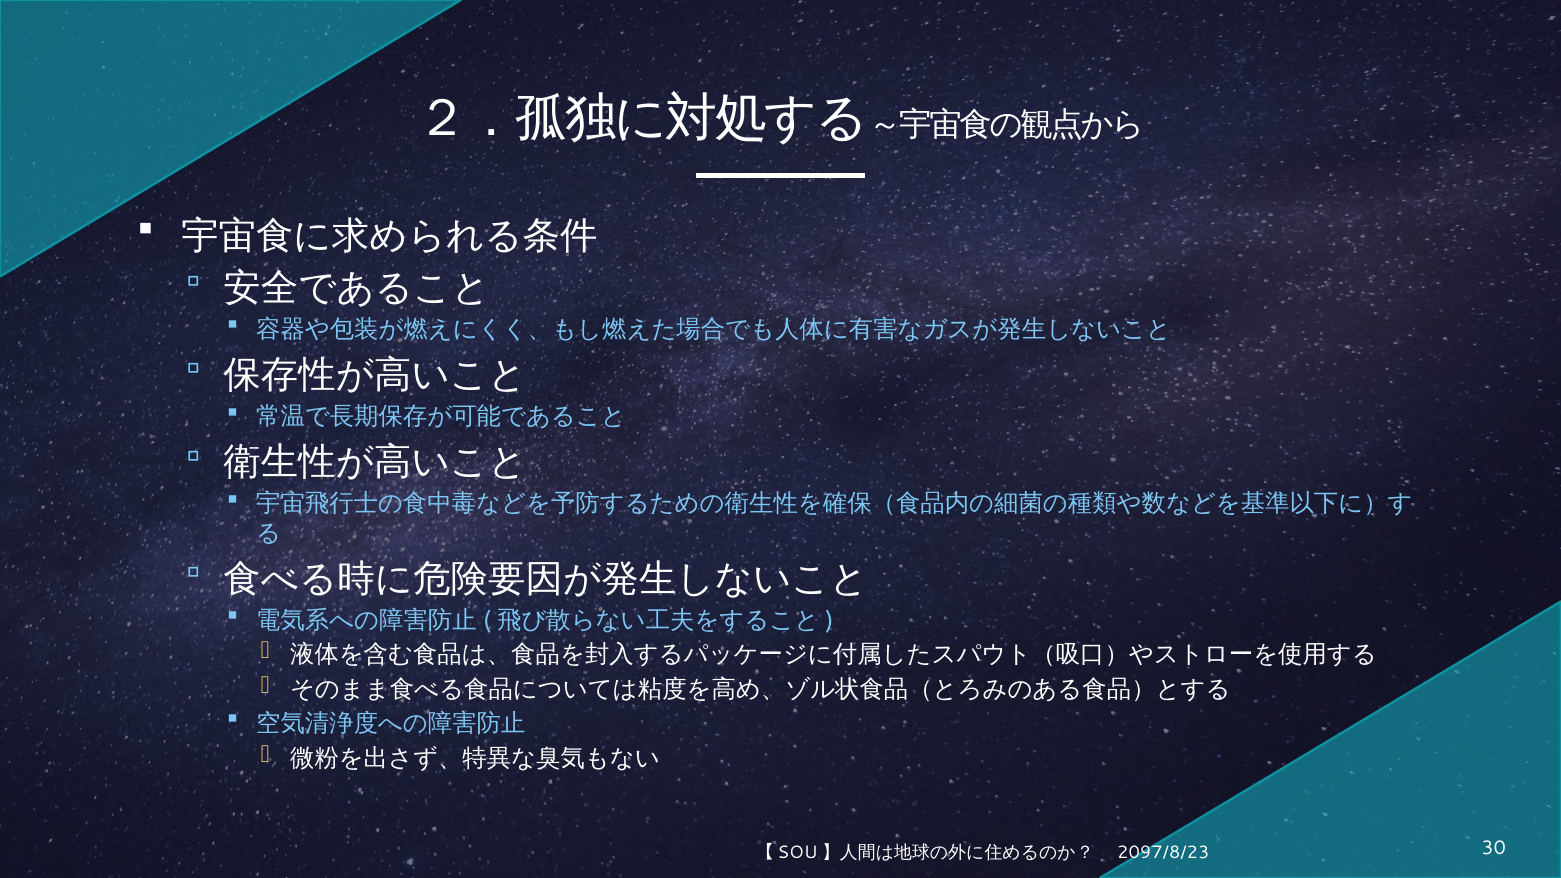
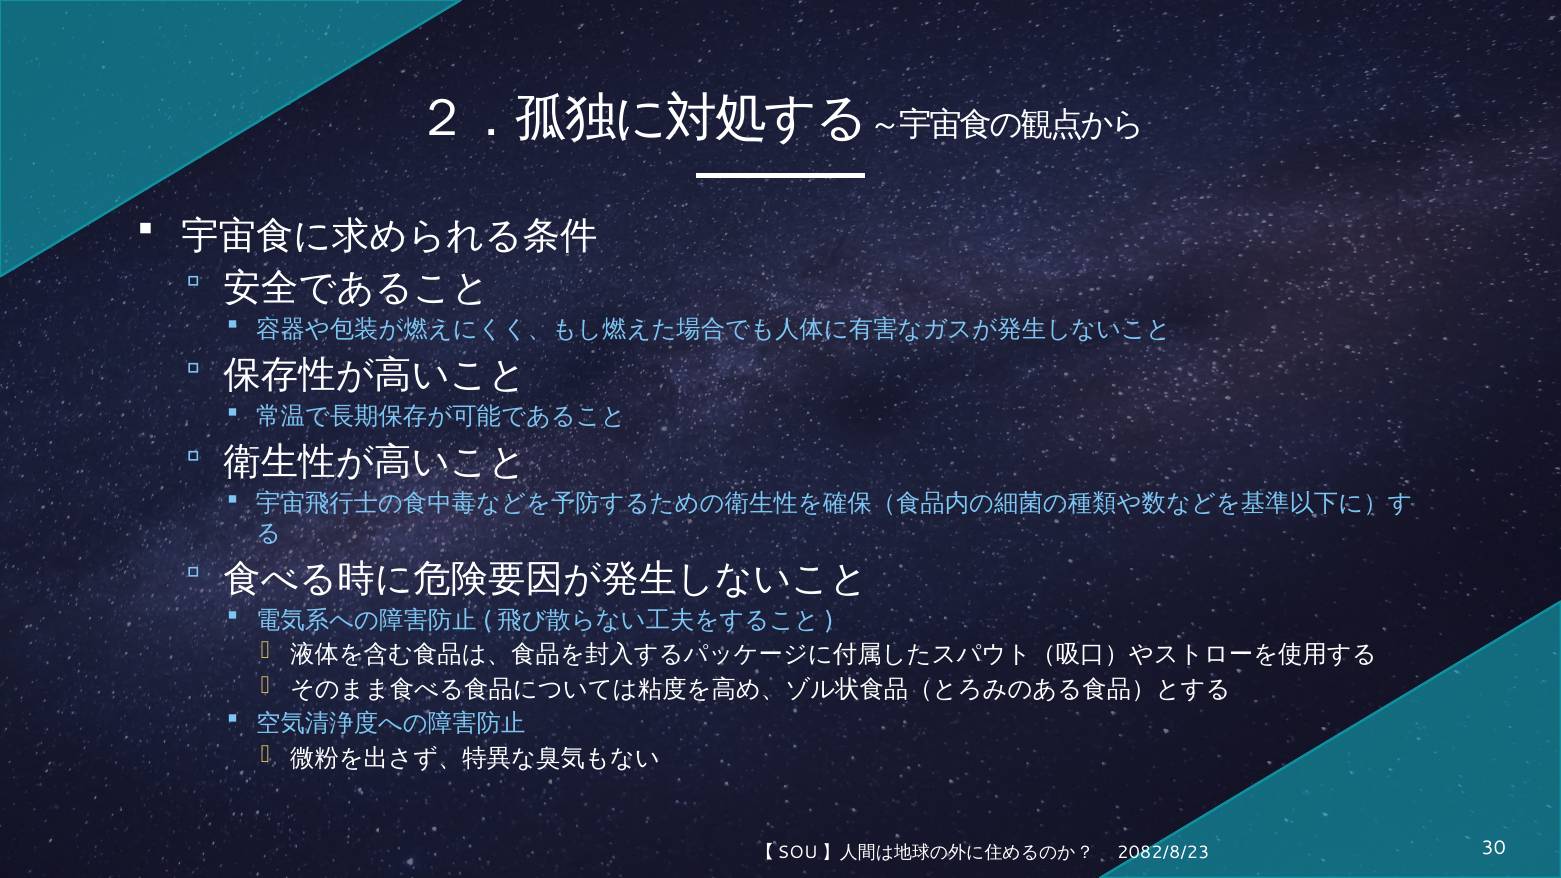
2097/8/23: 2097/8/23 -> 2082/8/23 (1163, 853)
